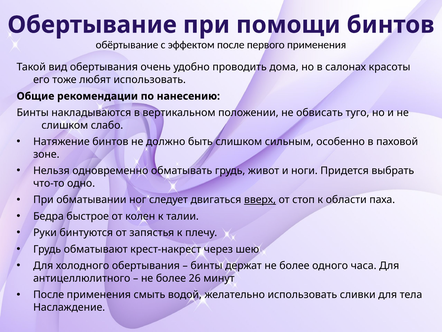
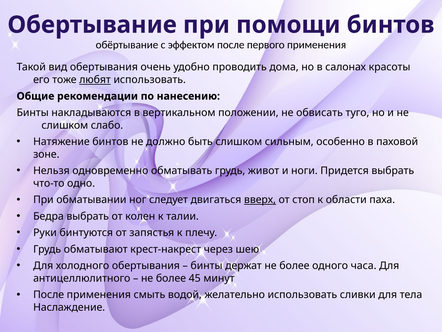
любят underline: none -> present (95, 80)
Бедра быстрое: быстрое -> выбрать (88, 216)
26: 26 -> 45 (195, 278)
